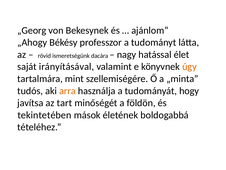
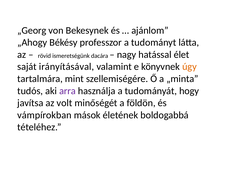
arra colour: orange -> purple (67, 91)
tart: tart -> volt (64, 103)
tekintetében: tekintetében -> vámpírokban (44, 115)
